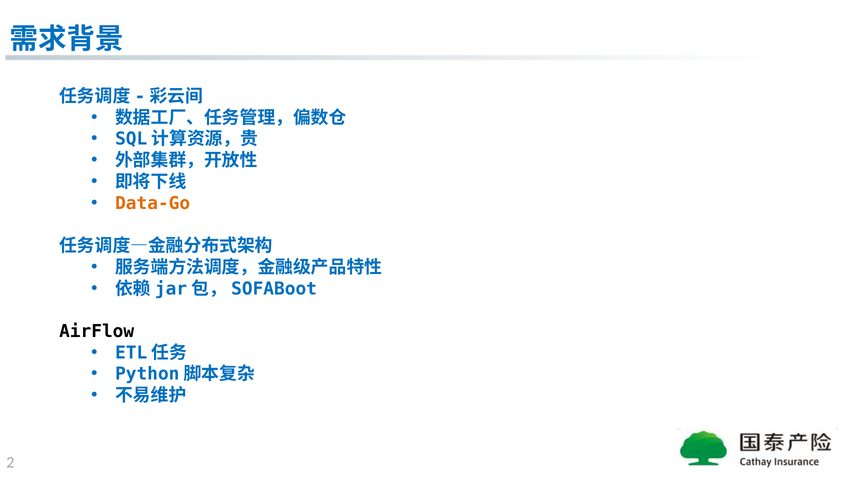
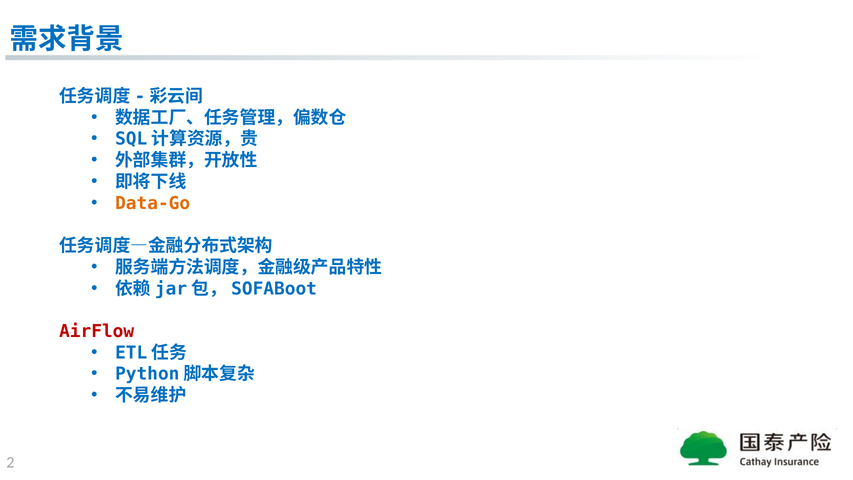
AirFlow colour: black -> red (97, 331)
